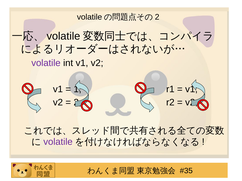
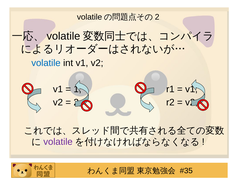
volatile colour: purple -> blue (46, 63)
